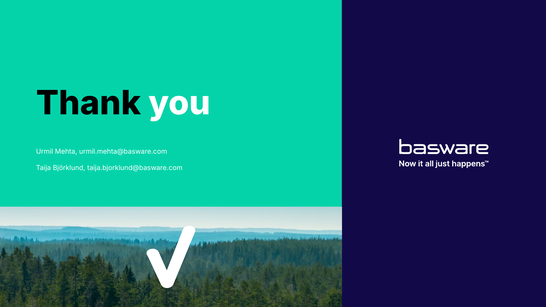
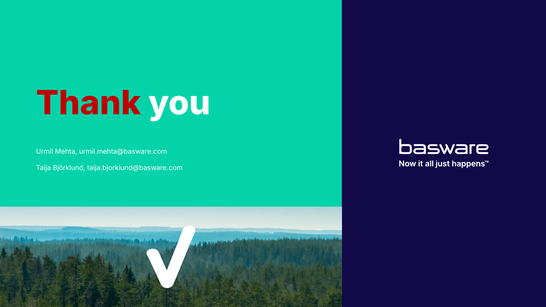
Thank colour: black -> red (89, 103)
